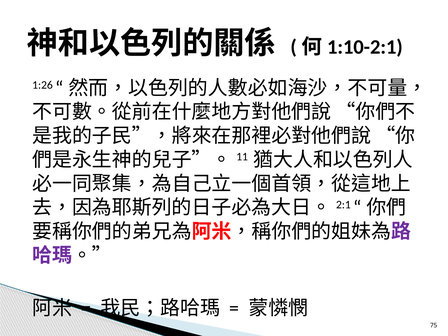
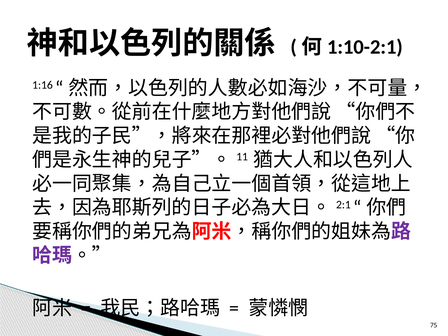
1:26: 1:26 -> 1:16 (42, 85)
